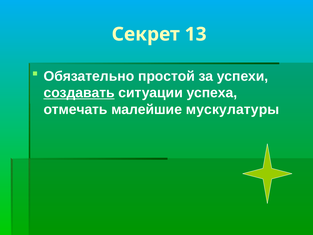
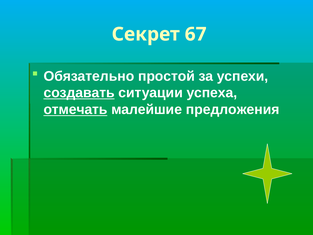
13: 13 -> 67 (196, 34)
отмечать underline: none -> present (76, 109)
мускулатуры: мускулатуры -> предложения (233, 109)
